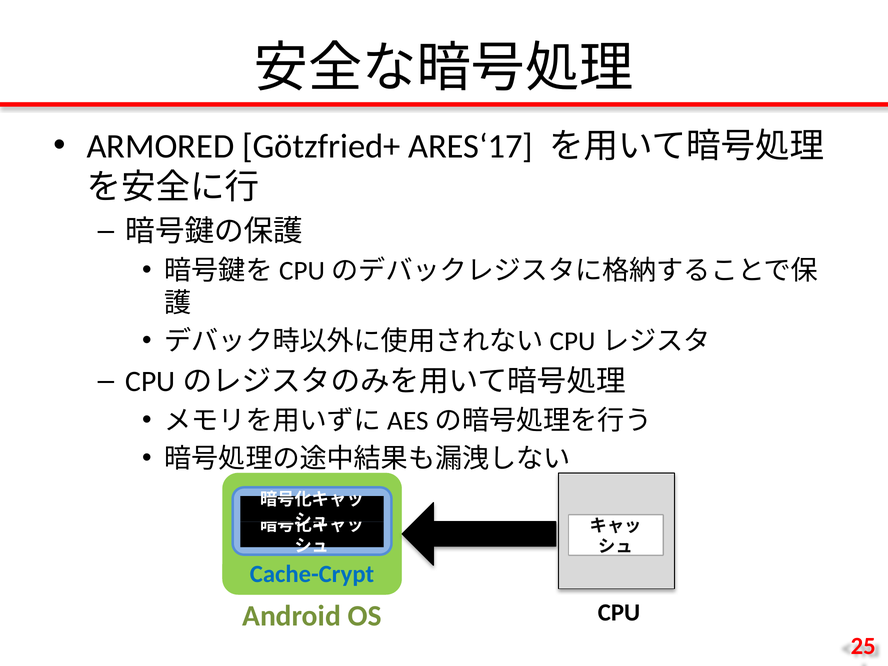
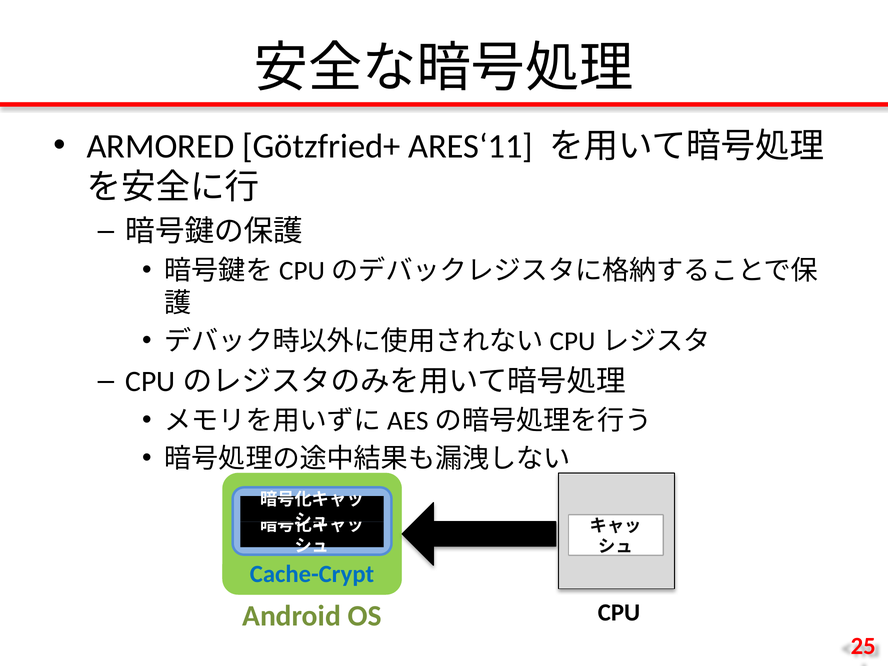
ARES‘17: ARES‘17 -> ARES‘11 (471, 146)
